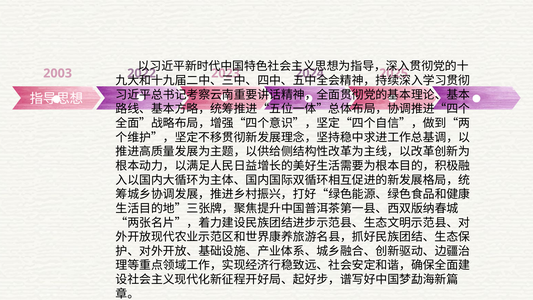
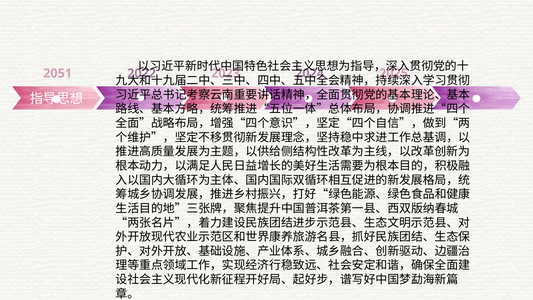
2003: 2003 -> 2051 (58, 73)
